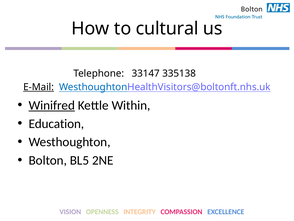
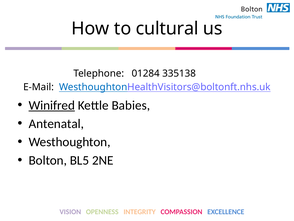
33147: 33147 -> 01284 (146, 73)
E-Mail underline: present -> none (39, 87)
Within: Within -> Babies (131, 105)
Education: Education -> Antenatal (56, 123)
